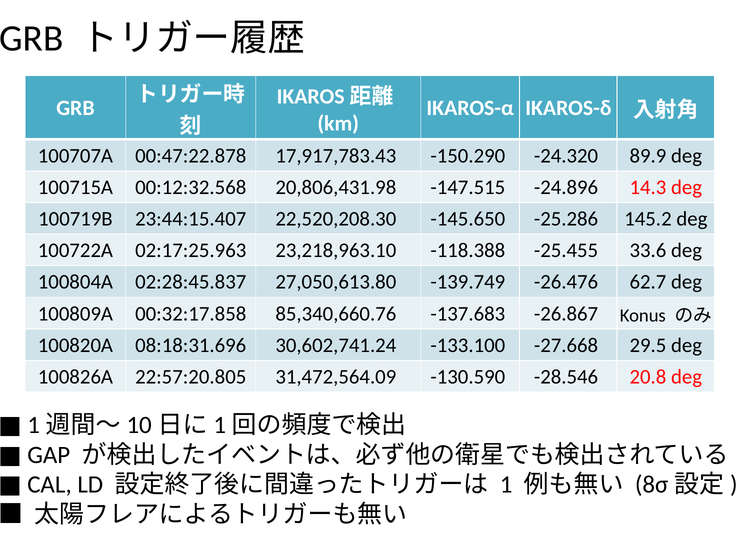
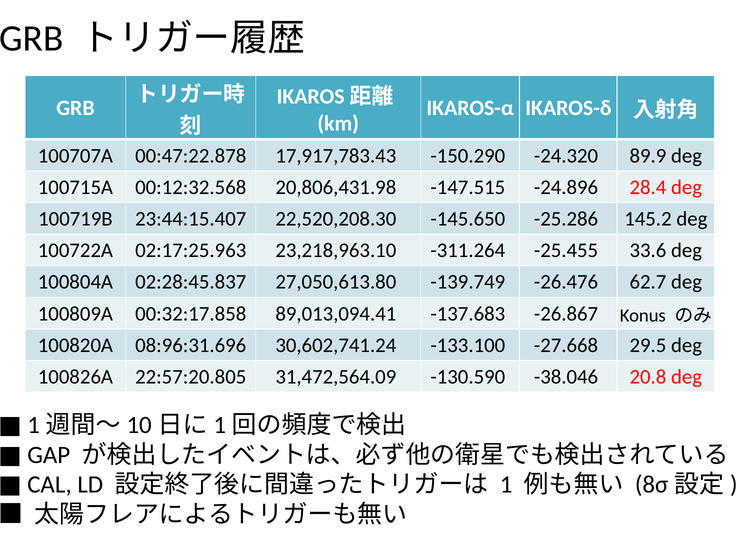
14.3: 14.3 -> 28.4 (648, 187)
-118.388: -118.388 -> -311.264 (468, 251)
85,340,660.76: 85,340,660.76 -> 89,013,094.41 (336, 314)
08:18:31.696: 08:18:31.696 -> 08:96:31.696 (191, 345)
-28.546: -28.546 -> -38.046 (566, 377)
